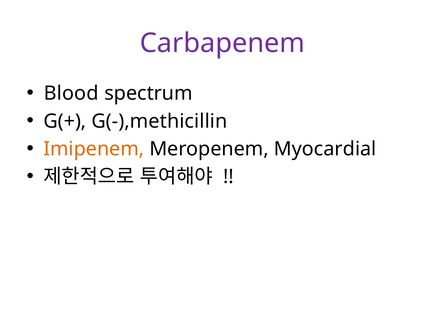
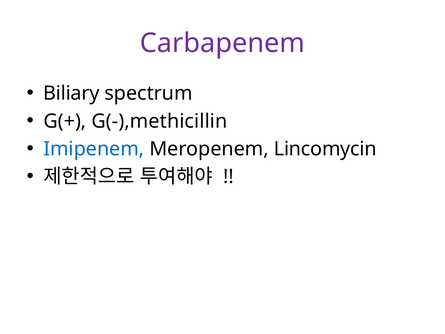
Blood: Blood -> Biliary (71, 93)
Imipenem colour: orange -> blue (94, 149)
Myocardial: Myocardial -> Lincomycin (325, 149)
